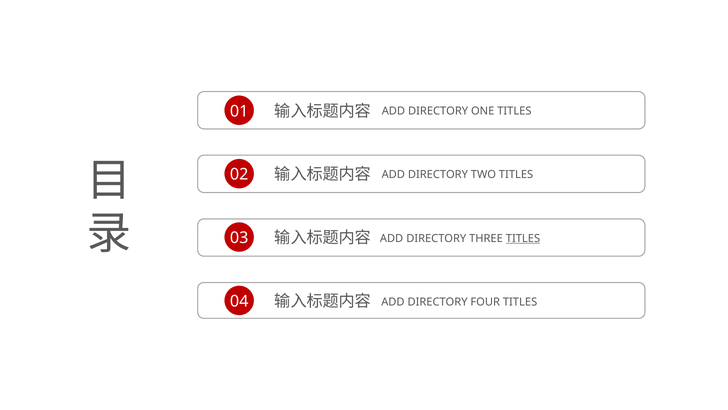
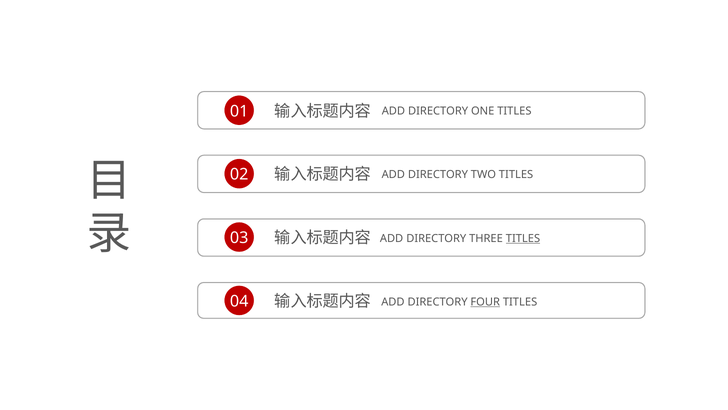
FOUR underline: none -> present (485, 302)
